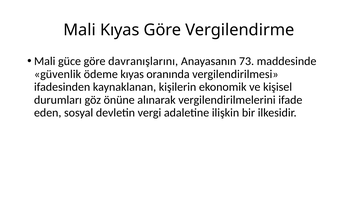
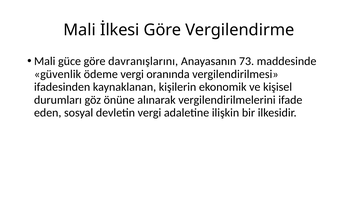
Mali Kıyas: Kıyas -> İlkesi (120, 30)
ödeme kıyas: kıyas -> vergi (132, 74)
